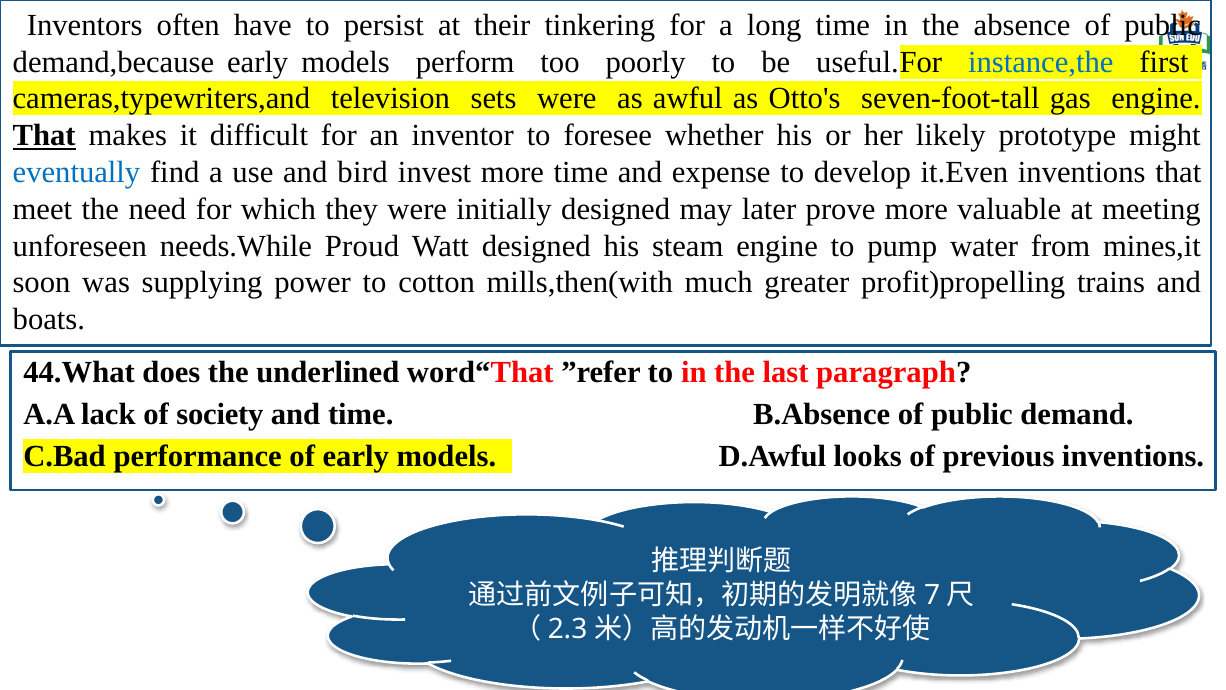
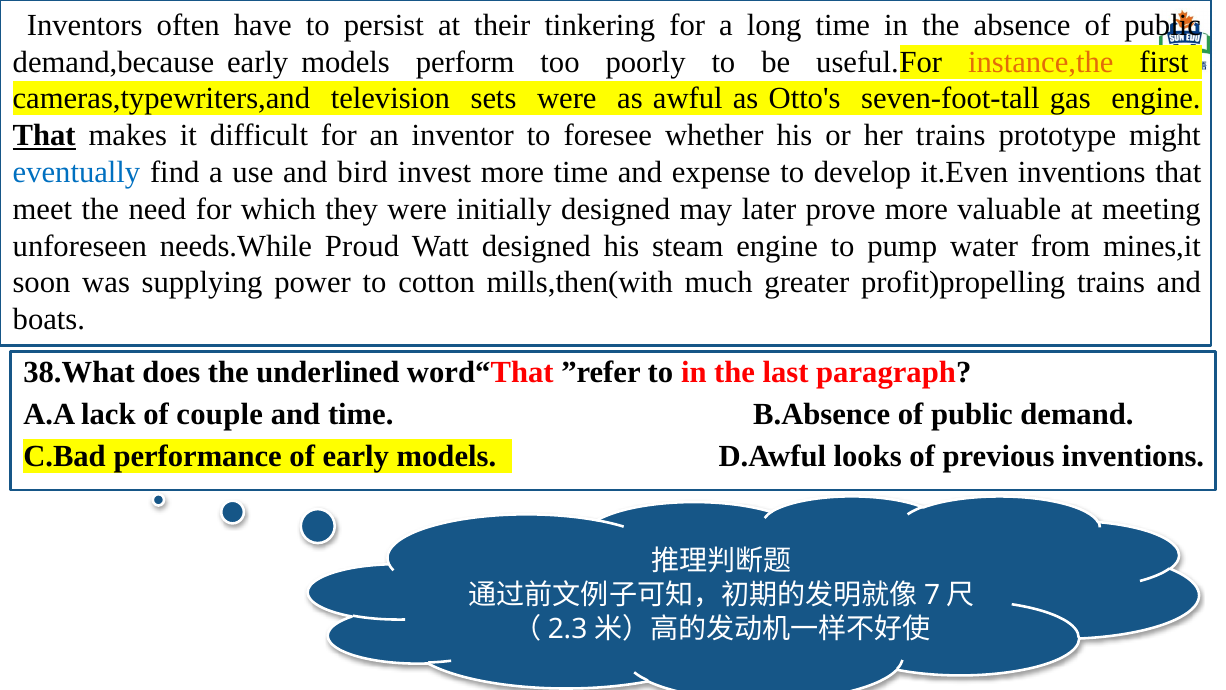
instance,the colour: blue -> orange (1041, 62)
her likely: likely -> trains (951, 135)
44.What: 44.What -> 38.What (79, 372)
society: society -> couple (220, 414)
